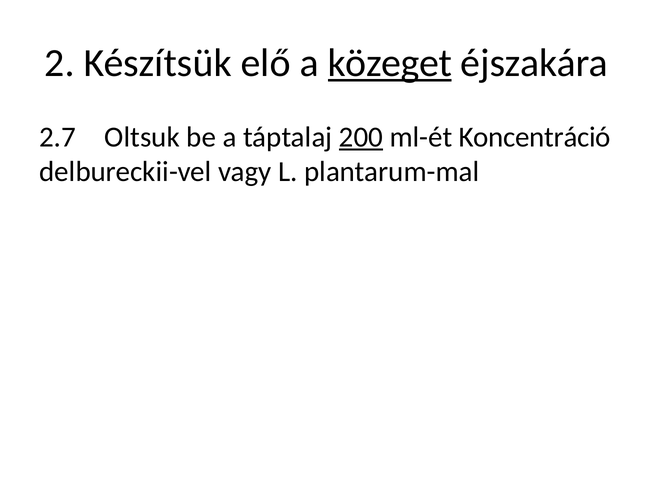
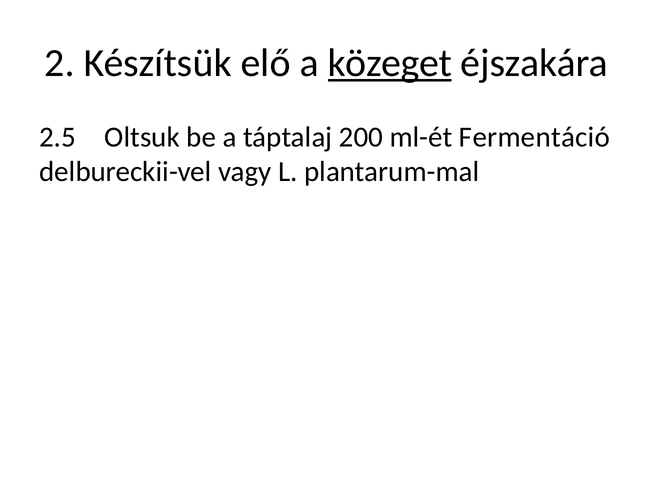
2.7: 2.7 -> 2.5 (58, 137)
200 underline: present -> none (361, 137)
Koncentráció: Koncentráció -> Fermentáció (534, 137)
